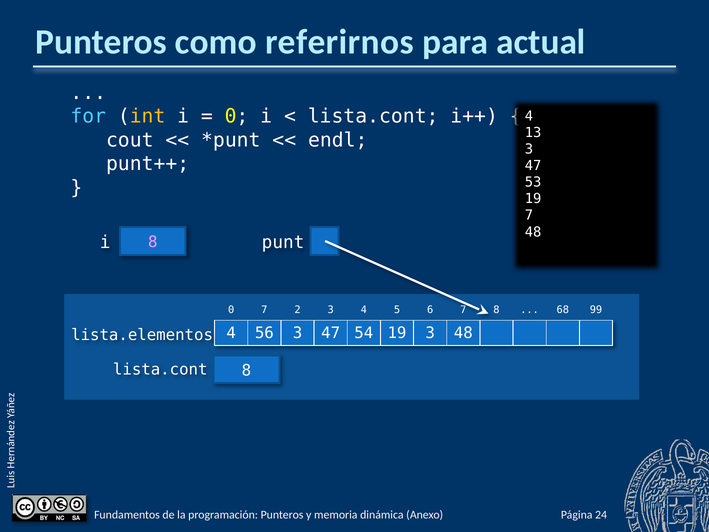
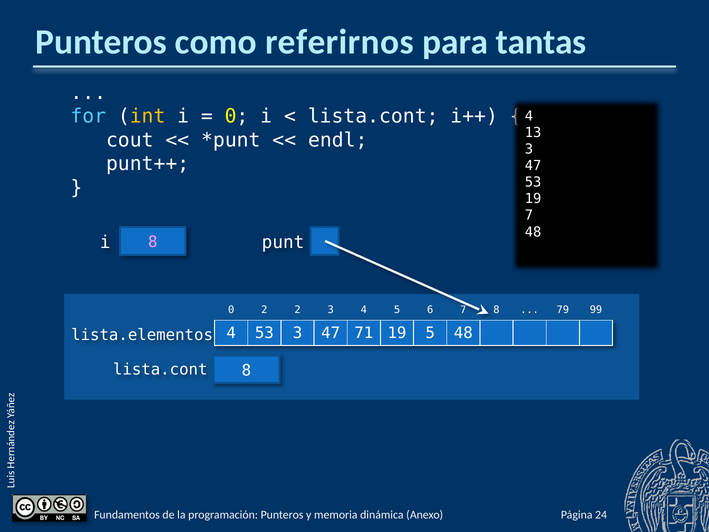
actual: actual -> tantas (541, 42)
0 7: 7 -> 2 (264, 309)
68: 68 -> 79 (563, 309)
4 56: 56 -> 53 (264, 333)
54: 54 -> 71 (364, 333)
19 3: 3 -> 5 (430, 333)
